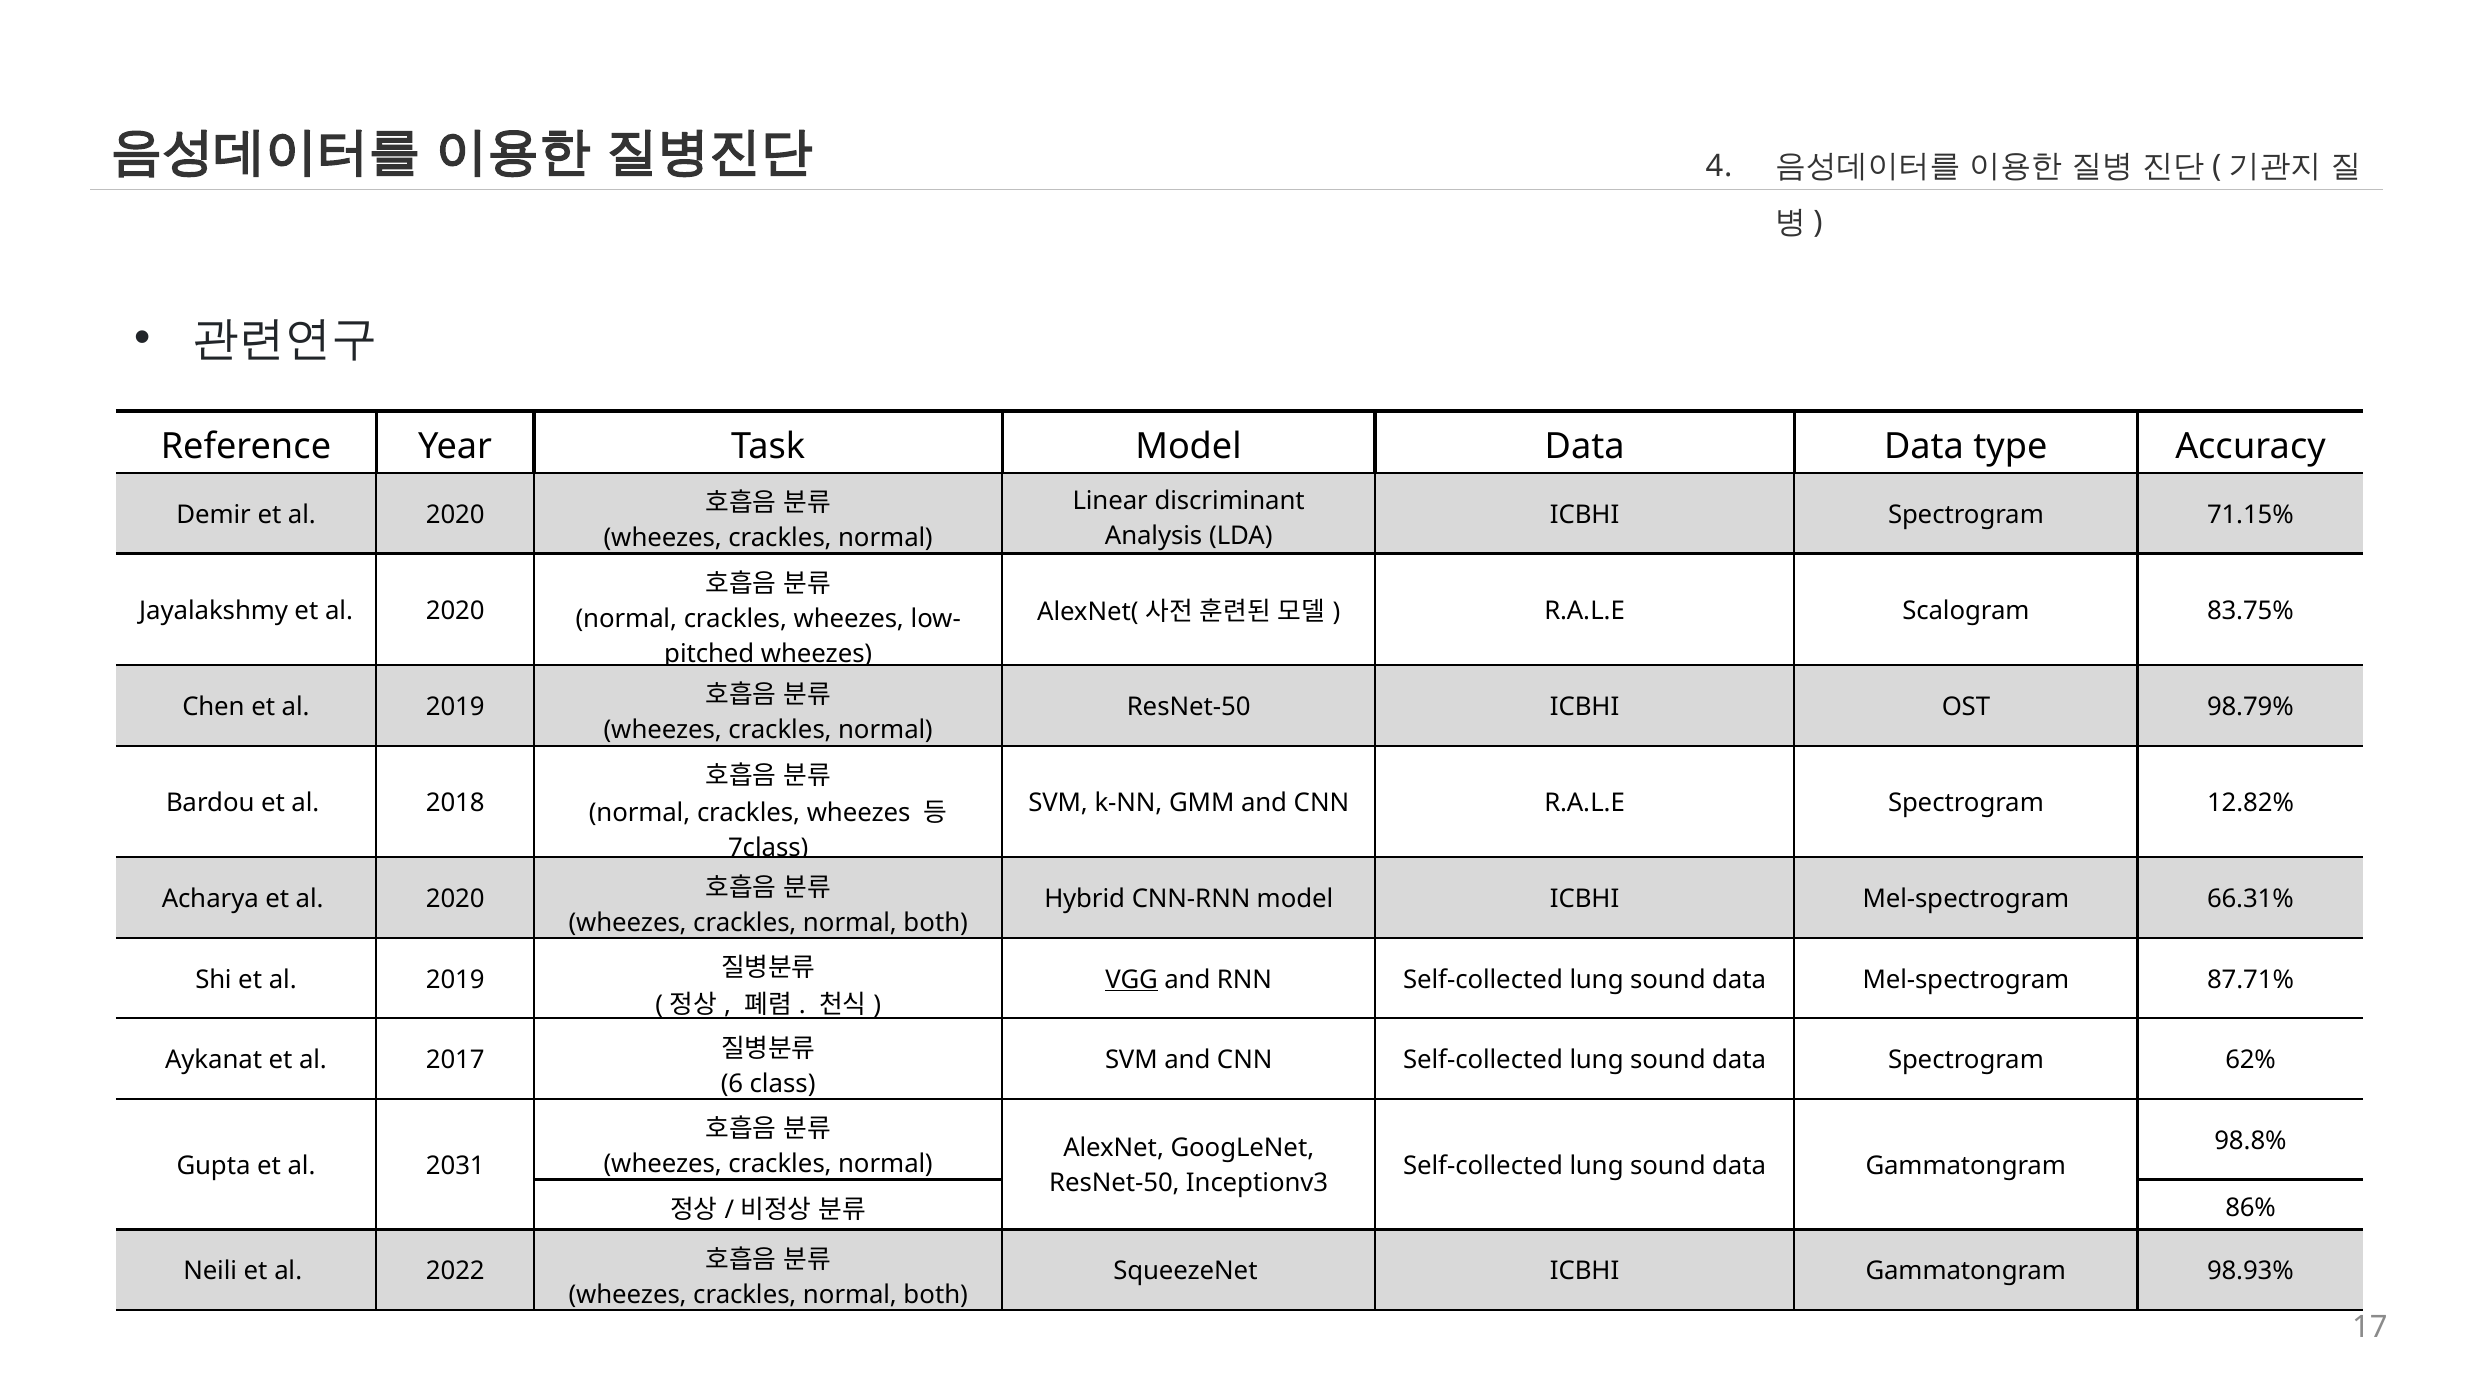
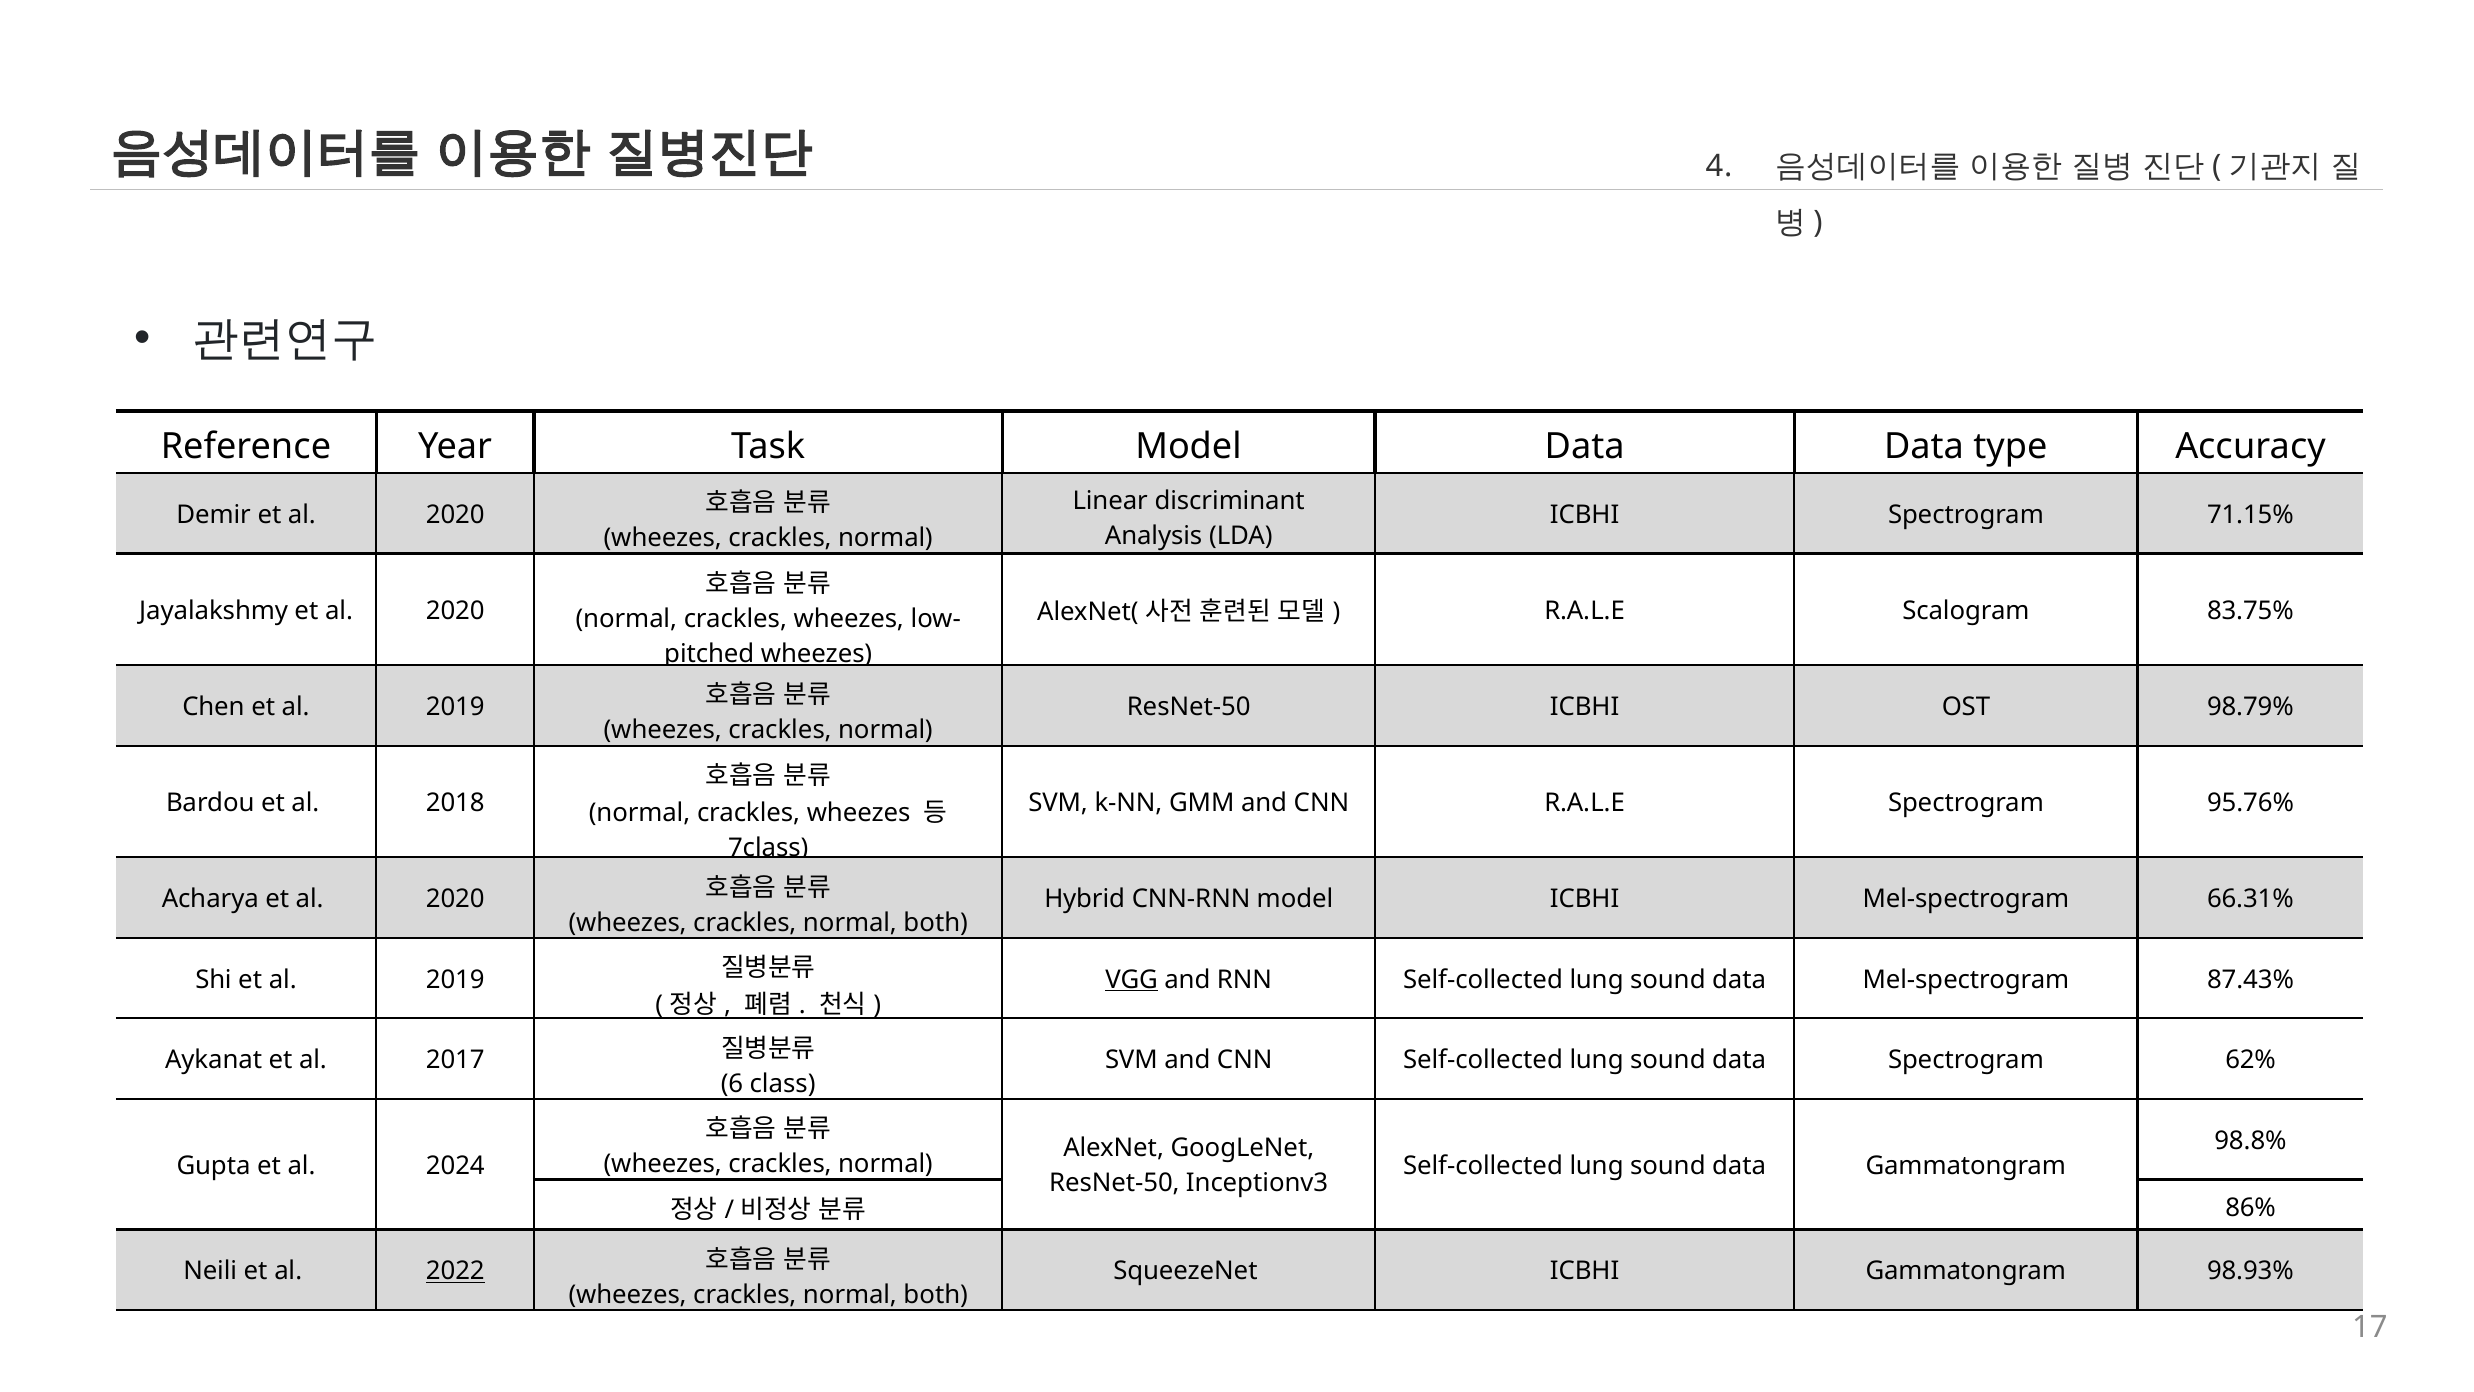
12.82%: 12.82% -> 95.76% (2250, 803)
87.71%: 87.71% -> 87.43% (2250, 979)
2031: 2031 -> 2024 (455, 1165)
2022 underline: none -> present (455, 1271)
